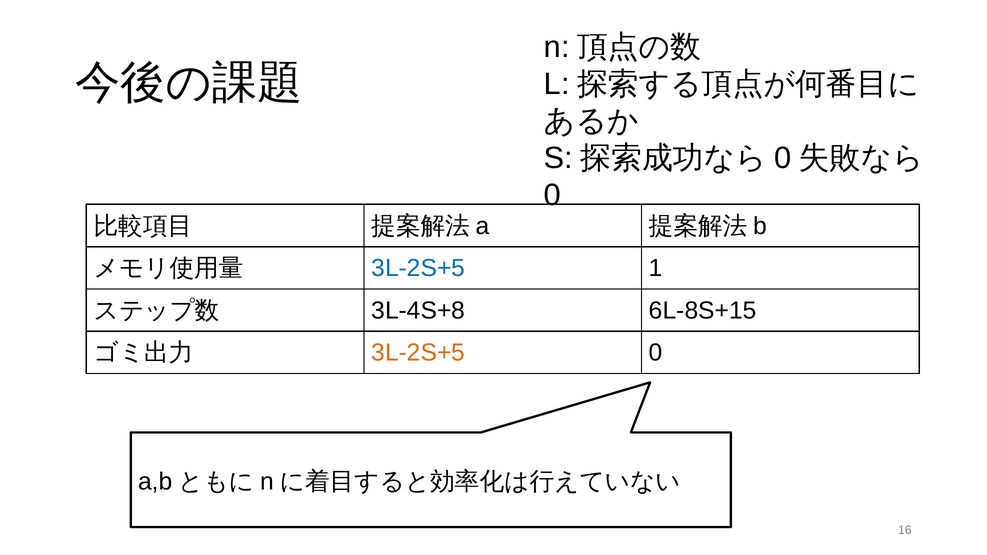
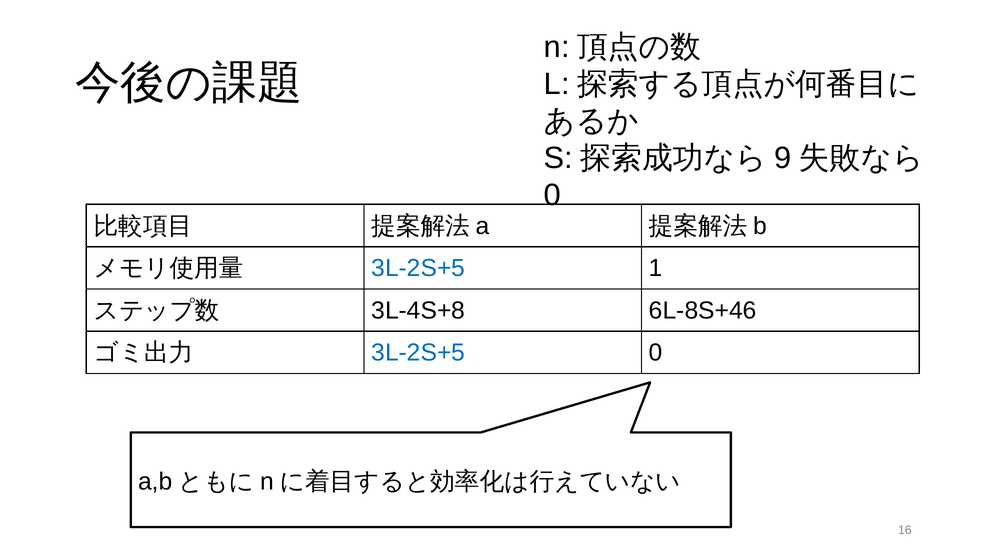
0: 0 -> 9 (783, 158)
6L-8S+15: 6L-8S+15 -> 6L-8S+46 (703, 311)
3L-2S+5 colour: orange -> blue (418, 353)
